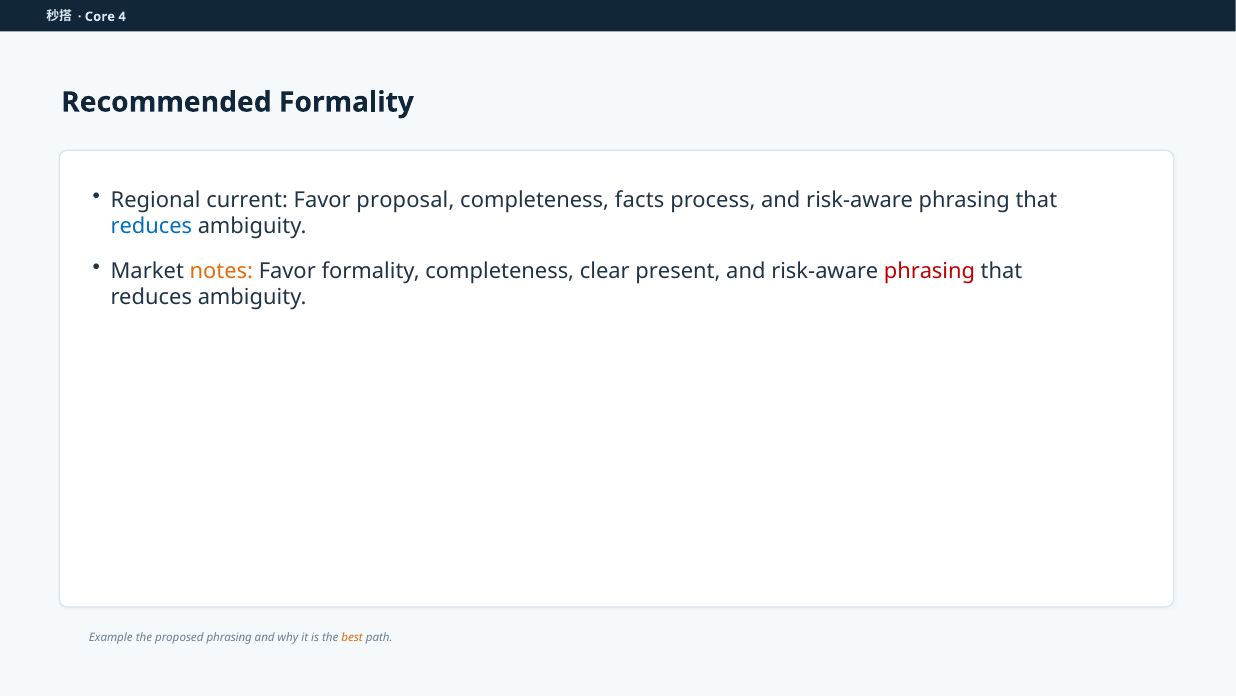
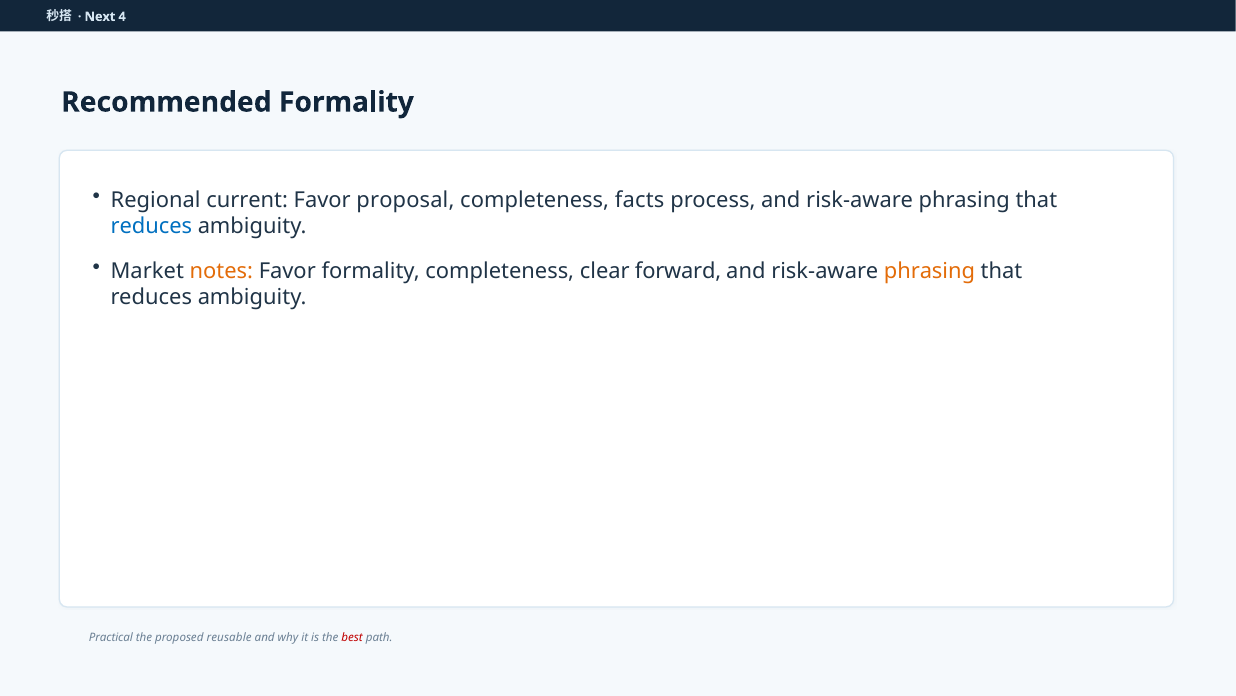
Core: Core -> Next (100, 17)
present: present -> forward (678, 271)
phrasing colour: red -> orange (929, 271)
Example: Example -> Practical (111, 637)
proposed phrasing: phrasing -> reusable (229, 637)
best colour: orange -> red (352, 637)
